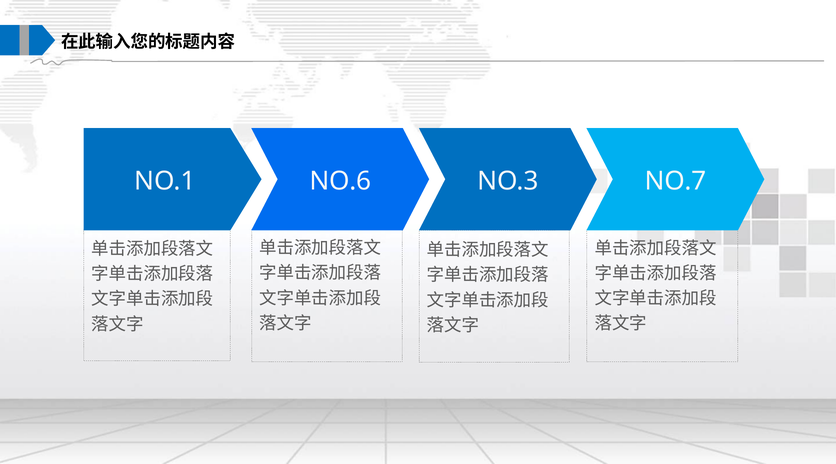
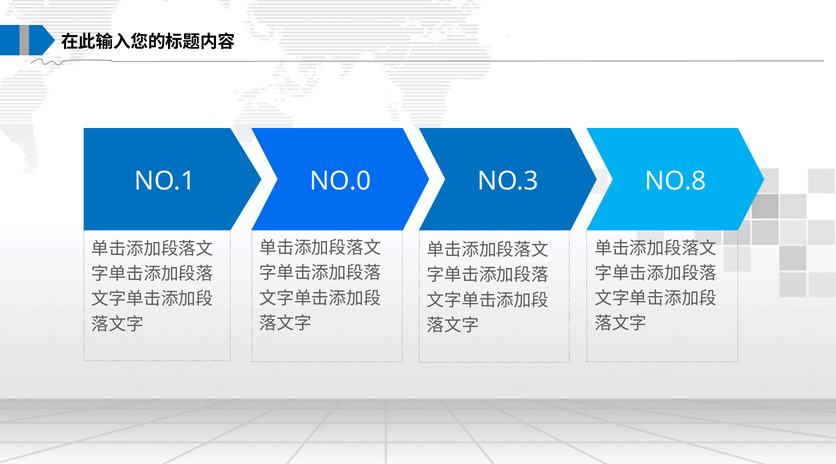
NO.6: NO.6 -> NO.0 (340, 181)
NO.7: NO.7 -> NO.8 (675, 181)
